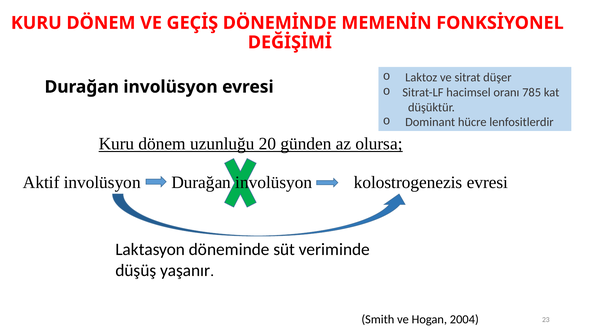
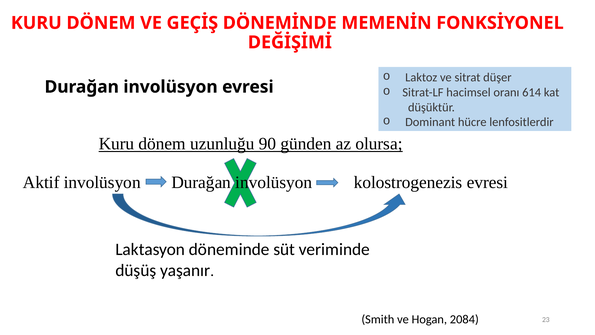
785: 785 -> 614 (532, 92)
20: 20 -> 90 (267, 144)
2004: 2004 -> 2084 (464, 319)
